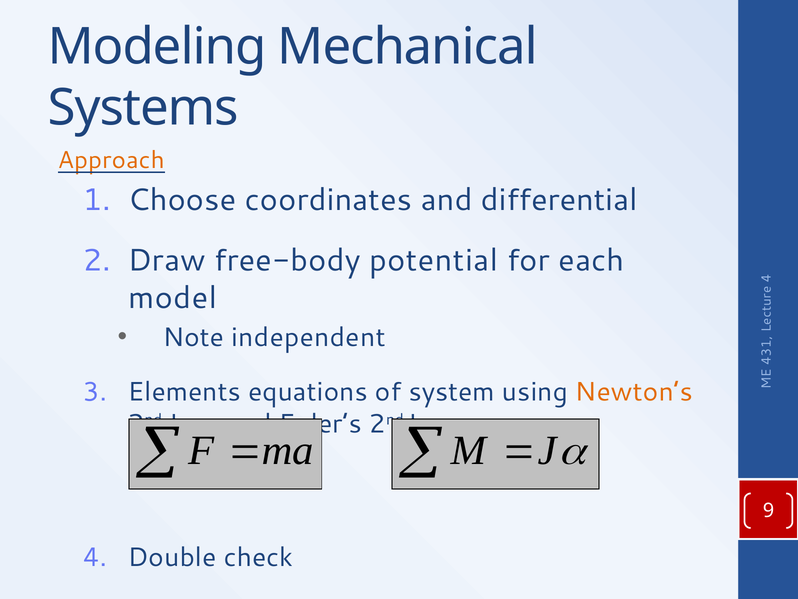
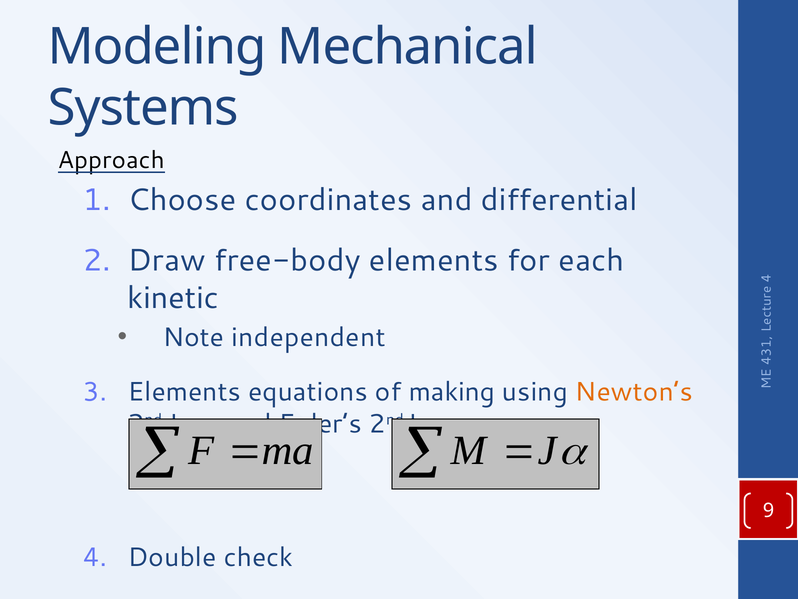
Approach colour: orange -> black (111, 160)
free-body potential: potential -> elements (434, 260)
model: model -> kinetic (173, 298)
system: system -> making (452, 392)
